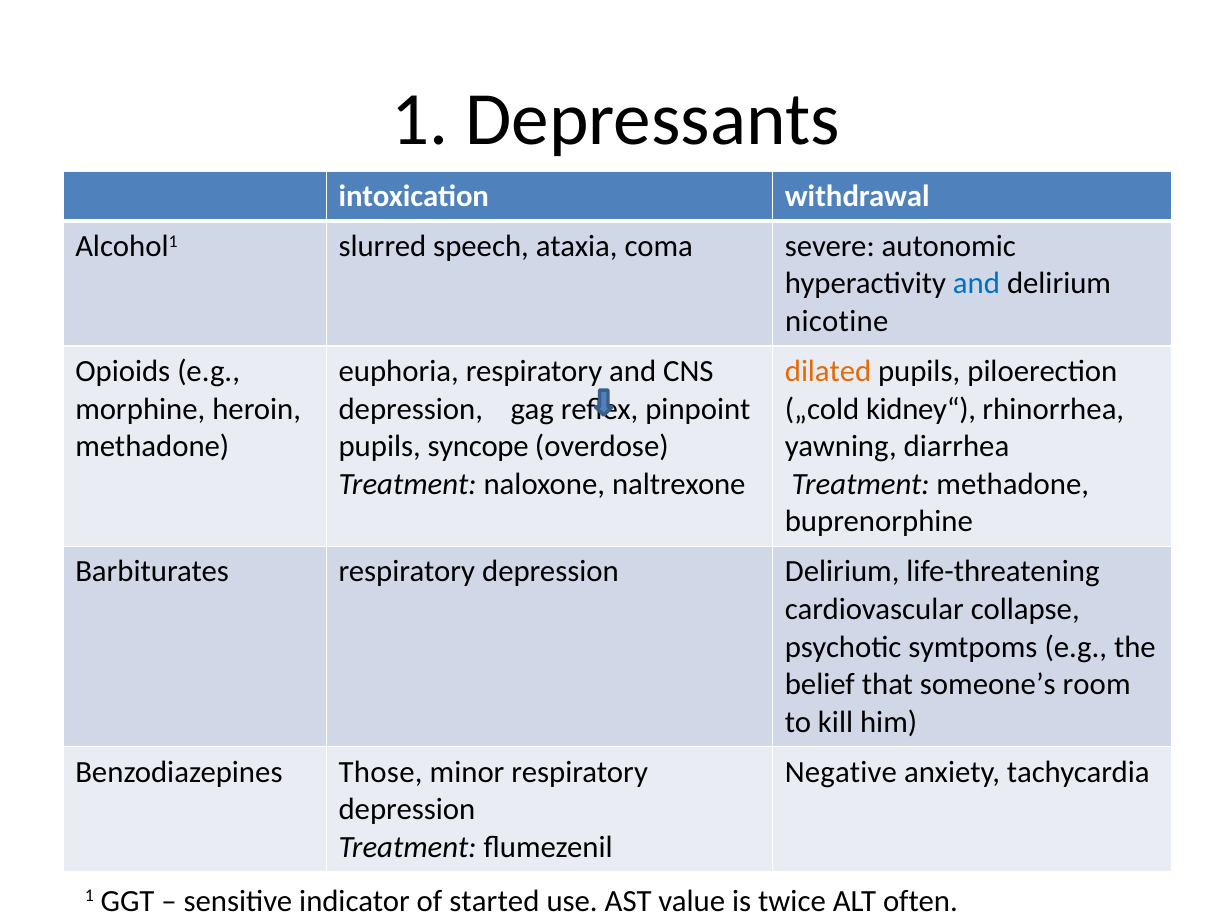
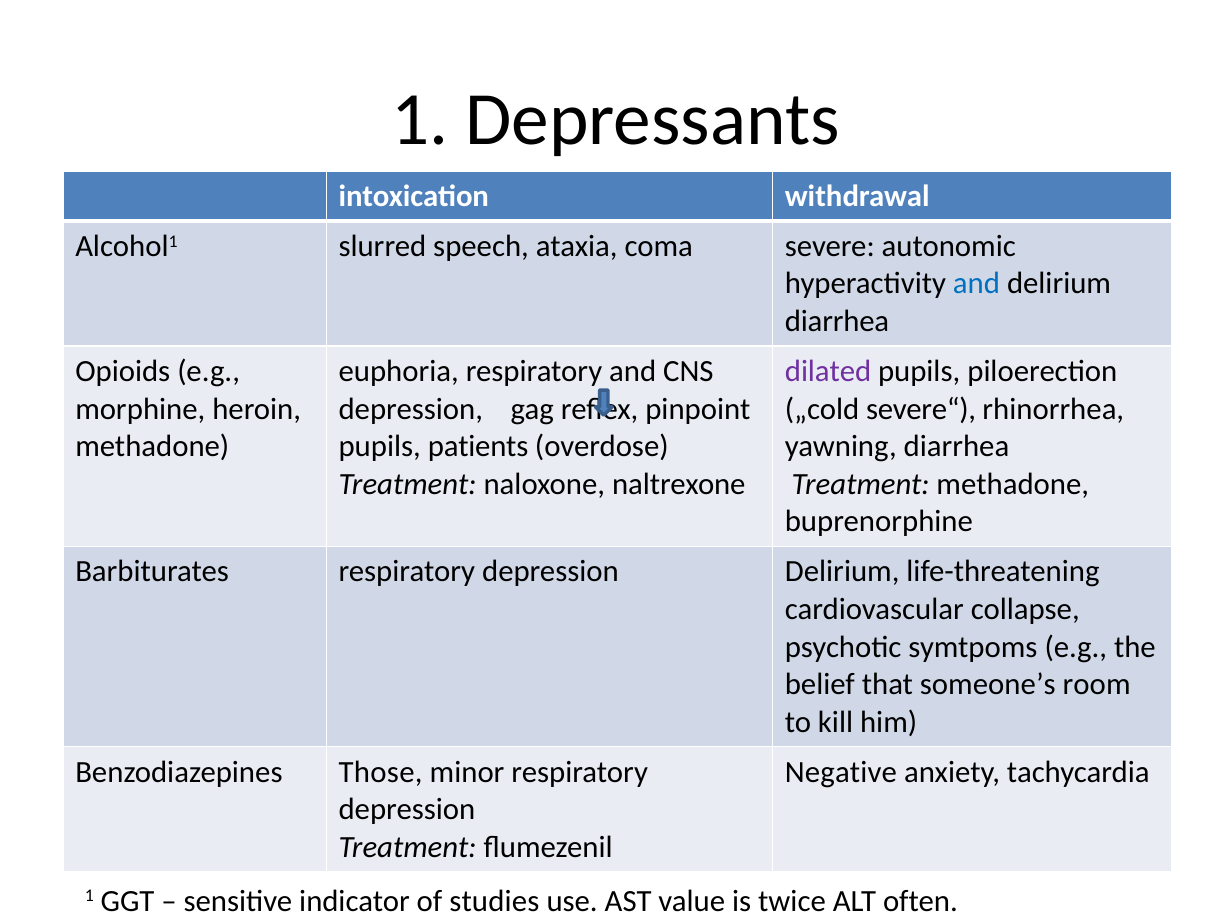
nicotine: nicotine -> diarrhea (837, 321)
dilated colour: orange -> purple (828, 371)
kidney“: kidney“ -> severe“ (921, 409)
syncope: syncope -> patients (478, 447)
started: started -> studies (494, 901)
